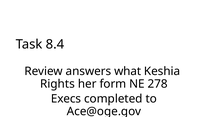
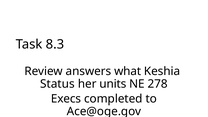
8.4: 8.4 -> 8.3 (55, 44)
Rights: Rights -> Status (57, 84)
form: form -> units (113, 84)
